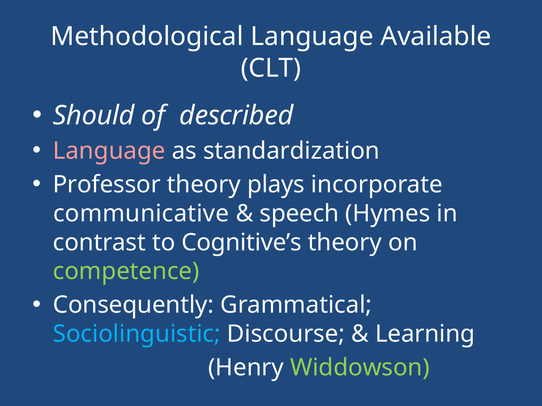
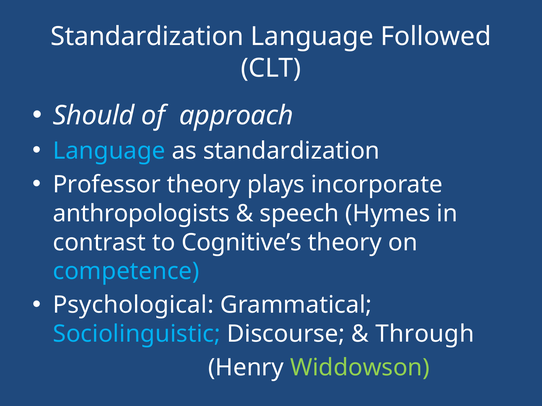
Methodological: Methodological -> Standardization (147, 37)
Available: Available -> Followed (436, 37)
described: described -> approach (236, 116)
Language colour: pink -> light blue (109, 151)
communicative: communicative -> anthropologists (141, 214)
competence colour: light green -> light blue (126, 272)
Consequently: Consequently -> Psychological (133, 305)
Learning: Learning -> Through (425, 334)
